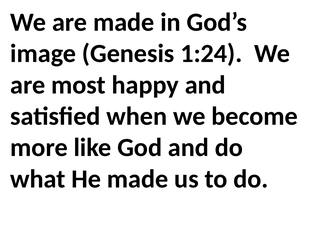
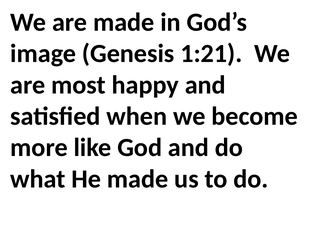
1:24: 1:24 -> 1:21 (211, 54)
